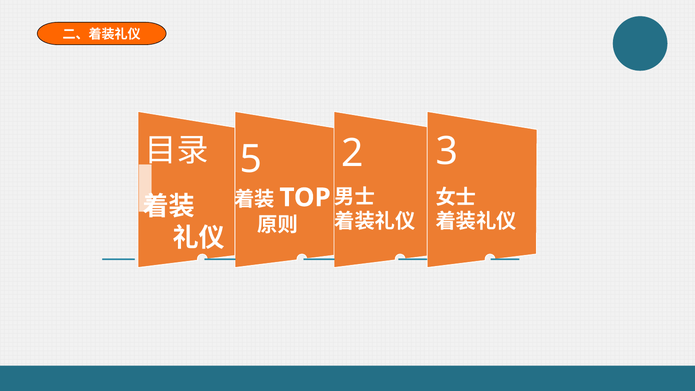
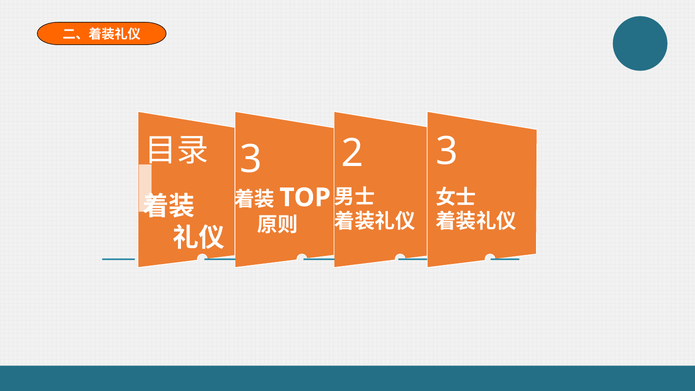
5: 5 -> 3 (251, 160)
